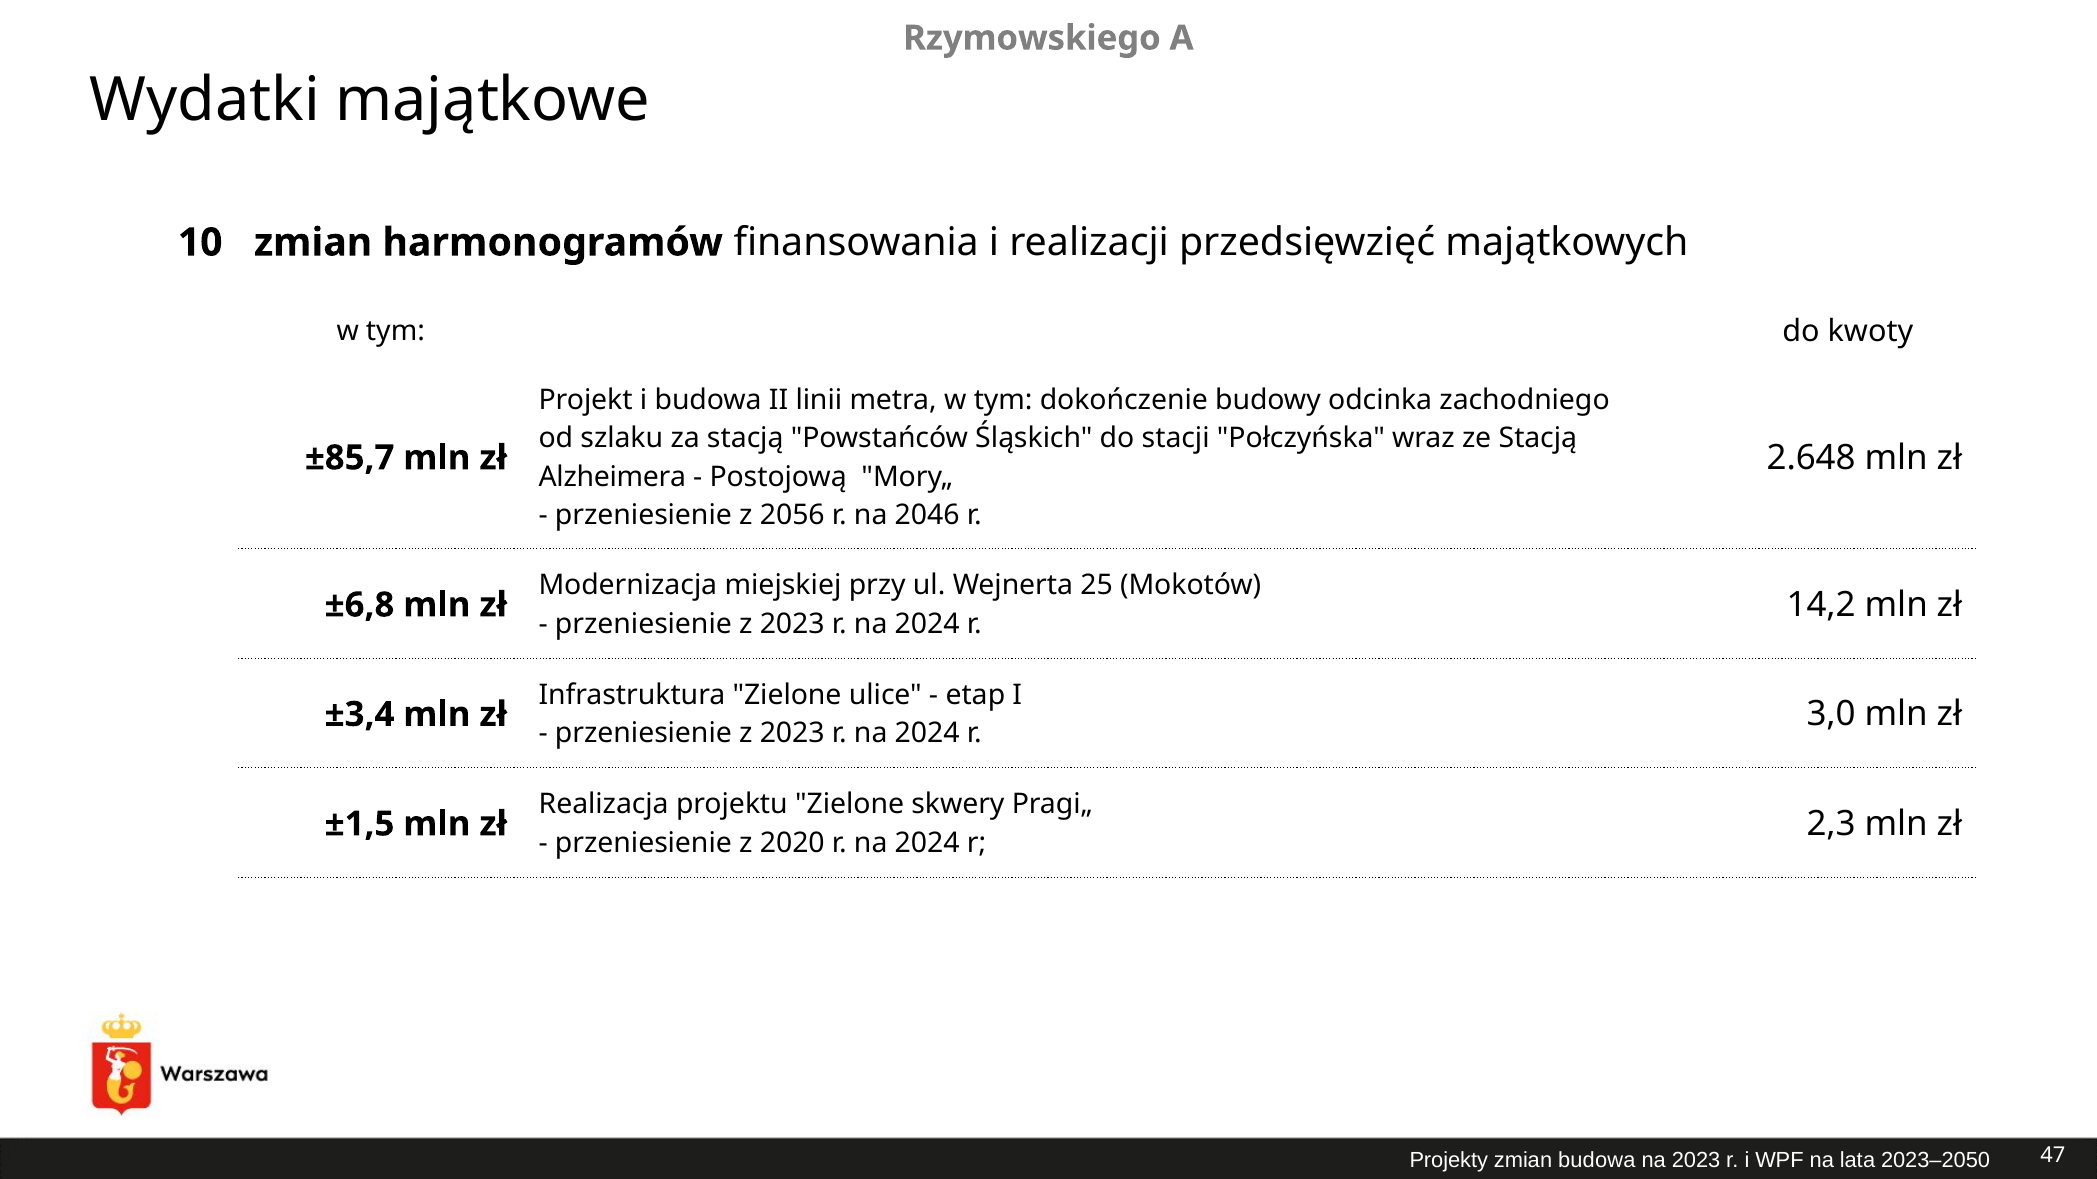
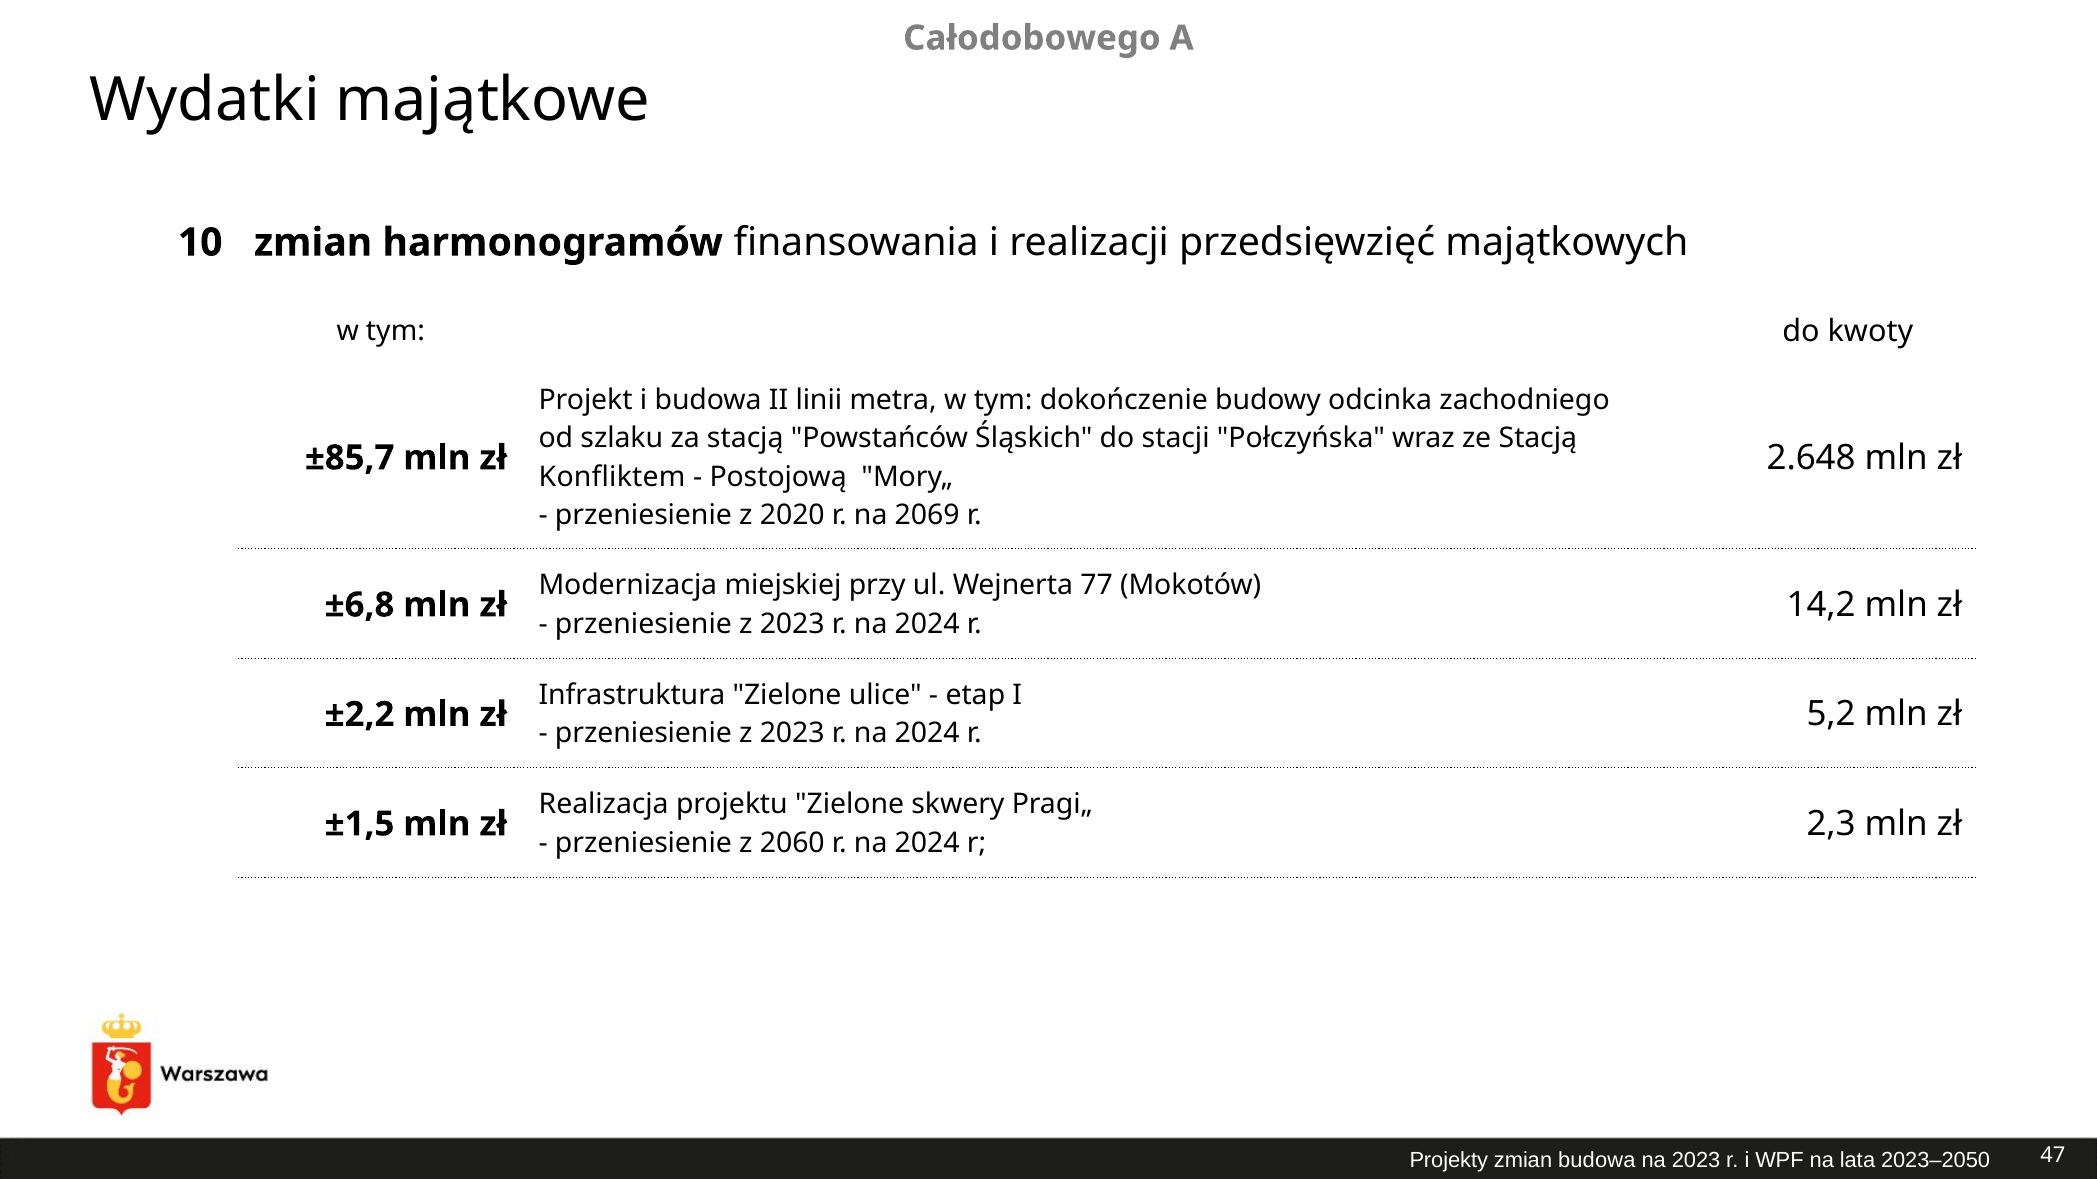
Rzymowskiego: Rzymowskiego -> Całodobowego (1032, 38)
Alzheimera: Alzheimera -> Konfliktem (612, 477)
2056: 2056 -> 2020 (792, 515)
2046: 2046 -> 2069 (927, 515)
25: 25 -> 77 (1097, 586)
±3,4: ±3,4 -> ±2,2 (360, 715)
3,0: 3,0 -> 5,2 (1831, 715)
2020: 2020 -> 2060 (792, 843)
